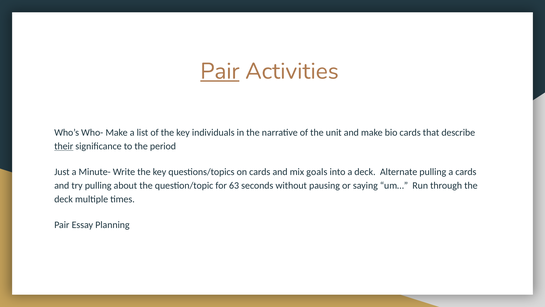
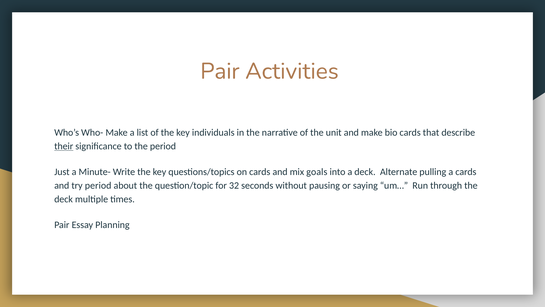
Pair underline: present -> none (220, 71)
try pulling: pulling -> period (98, 185)
63: 63 -> 32 (234, 185)
